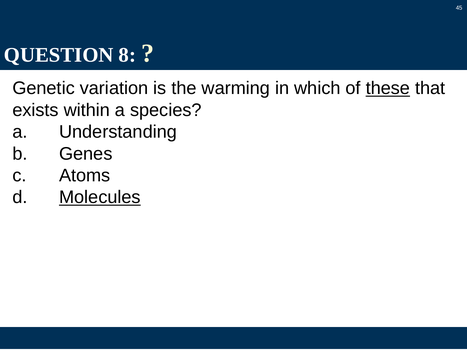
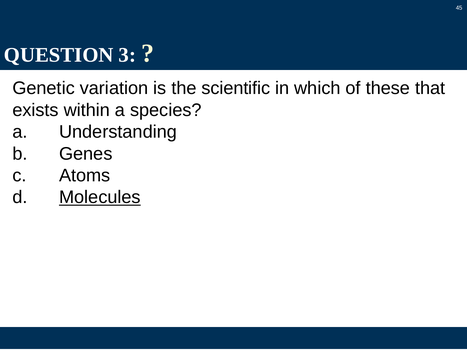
8: 8 -> 3 (127, 55)
warming: warming -> scientific (236, 88)
these underline: present -> none (388, 88)
